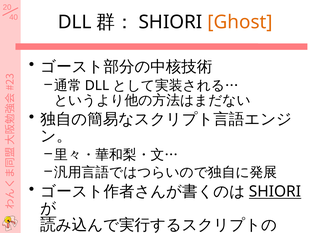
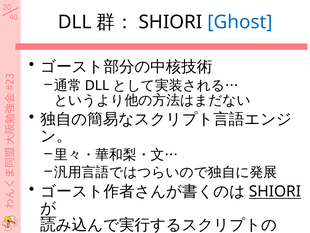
Ghost colour: orange -> blue (240, 22)
